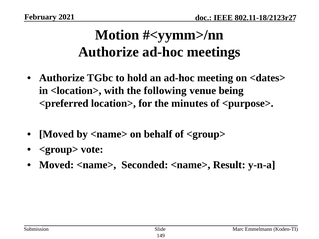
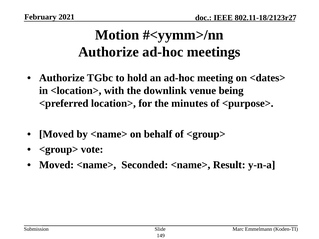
following: following -> downlink (165, 91)
